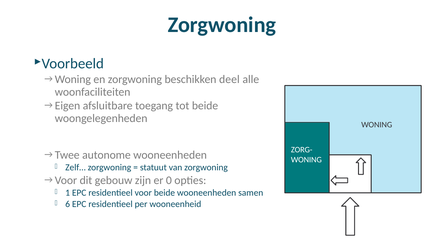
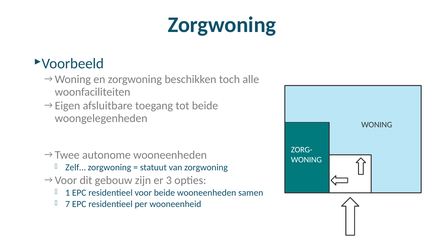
deel: deel -> toch (229, 79)
0: 0 -> 3 (169, 180)
6: 6 -> 7 (68, 204)
